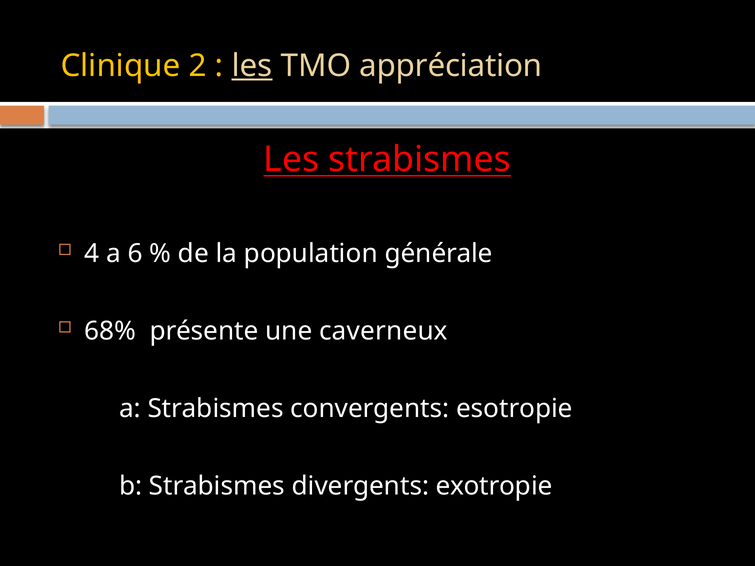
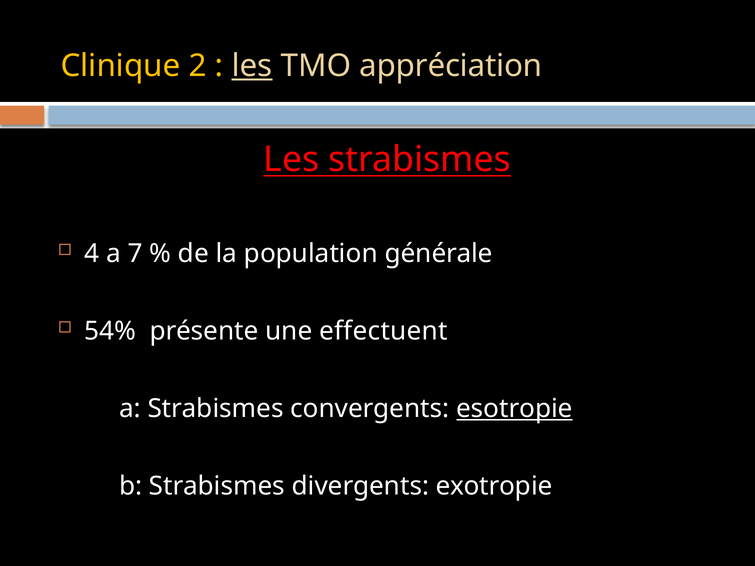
6: 6 -> 7 (135, 254)
68%: 68% -> 54% (110, 331)
caverneux: caverneux -> effectuent (383, 331)
esotropie underline: none -> present (514, 409)
